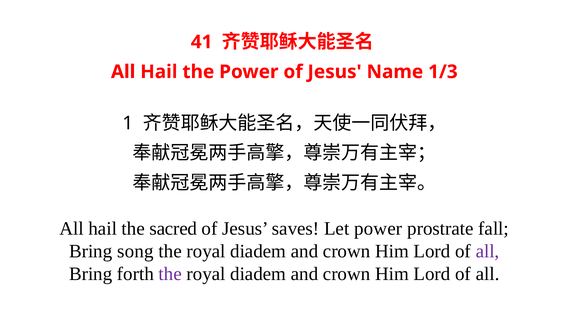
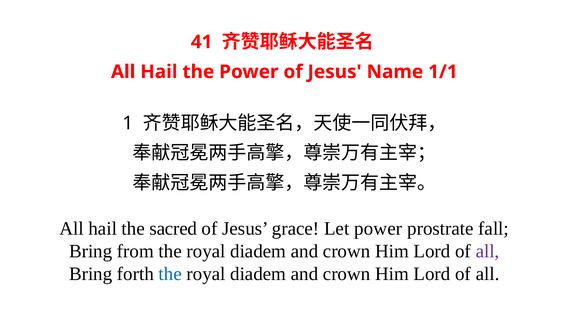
1/3: 1/3 -> 1/1 (443, 72)
saves: saves -> grace (296, 228)
song: song -> from (135, 251)
the colour: purple -> blue (170, 274)
